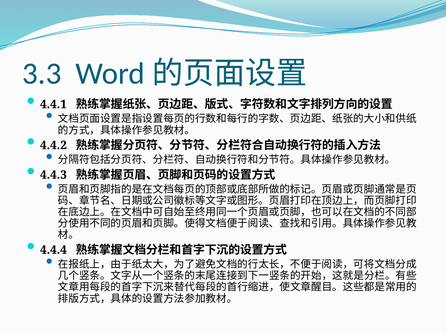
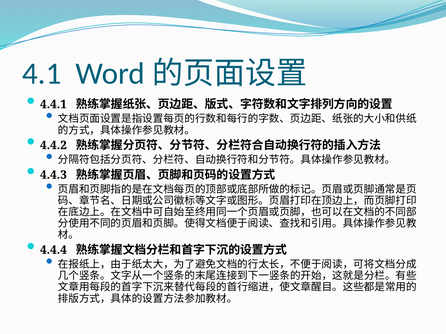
3.3: 3.3 -> 4.1 (42, 74)
